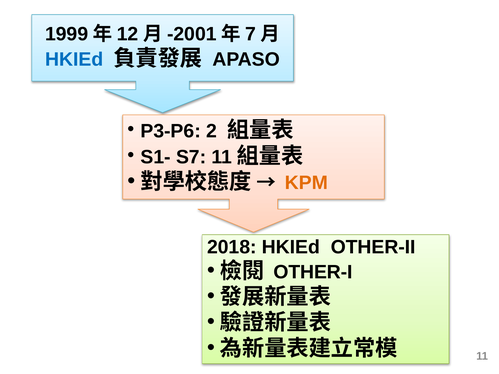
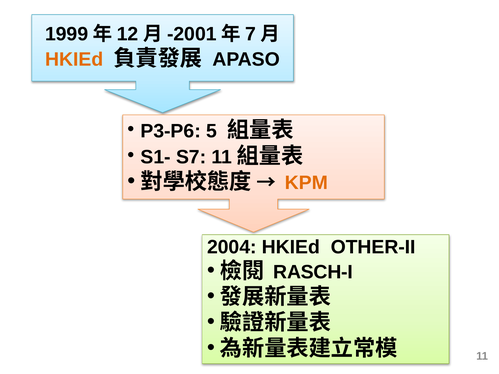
HKIEd colour: blue -> orange (74, 59)
2: 2 -> 5 (212, 131)
2018: 2018 -> 2004 (232, 247)
OTHER-I: OTHER-I -> RASCH-I (313, 272)
